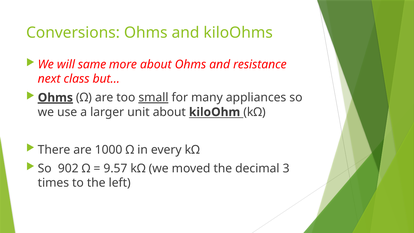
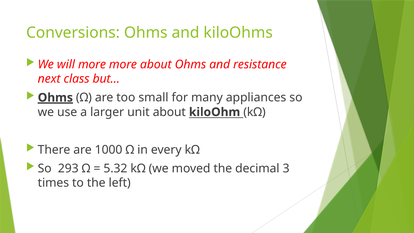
will same: same -> more (92, 64)
small underline: present -> none (153, 98)
902: 902 -> 293 (68, 168)
9.57: 9.57 -> 5.32 (115, 168)
